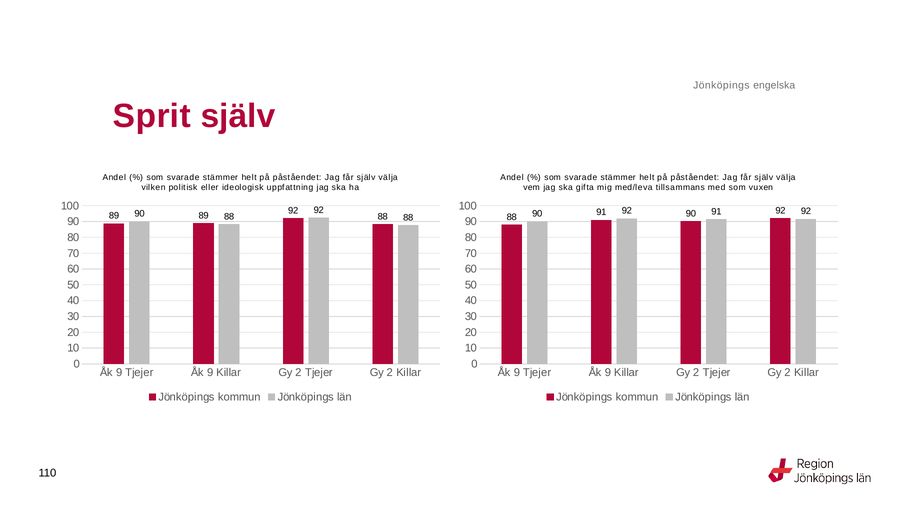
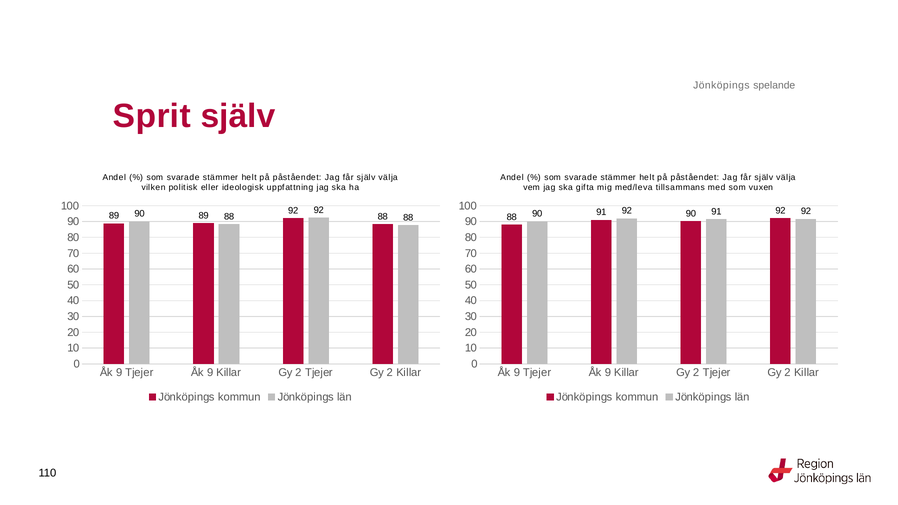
engelska: engelska -> spelande (774, 85)
